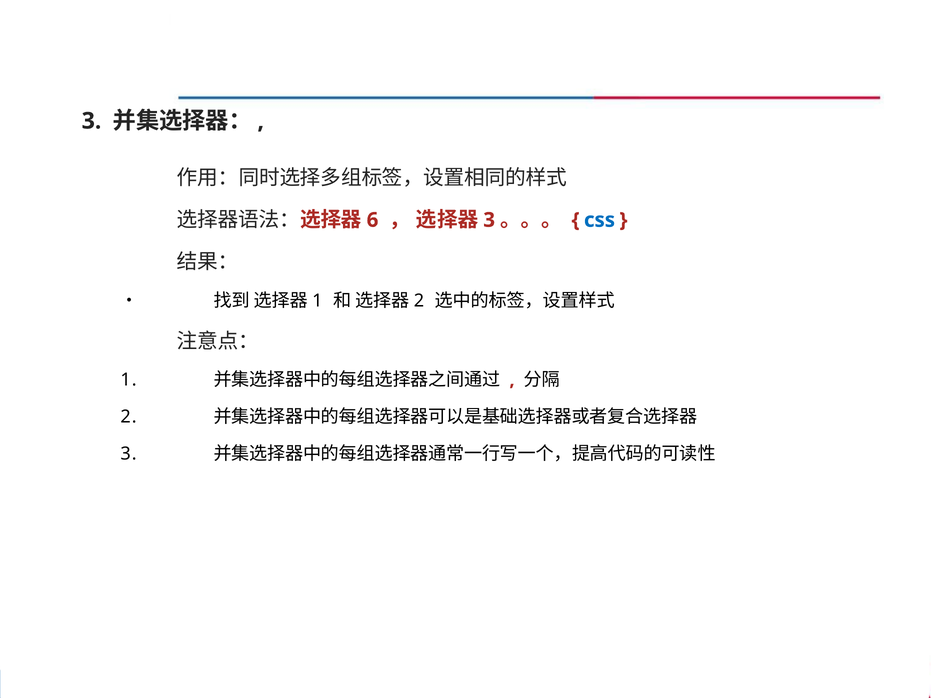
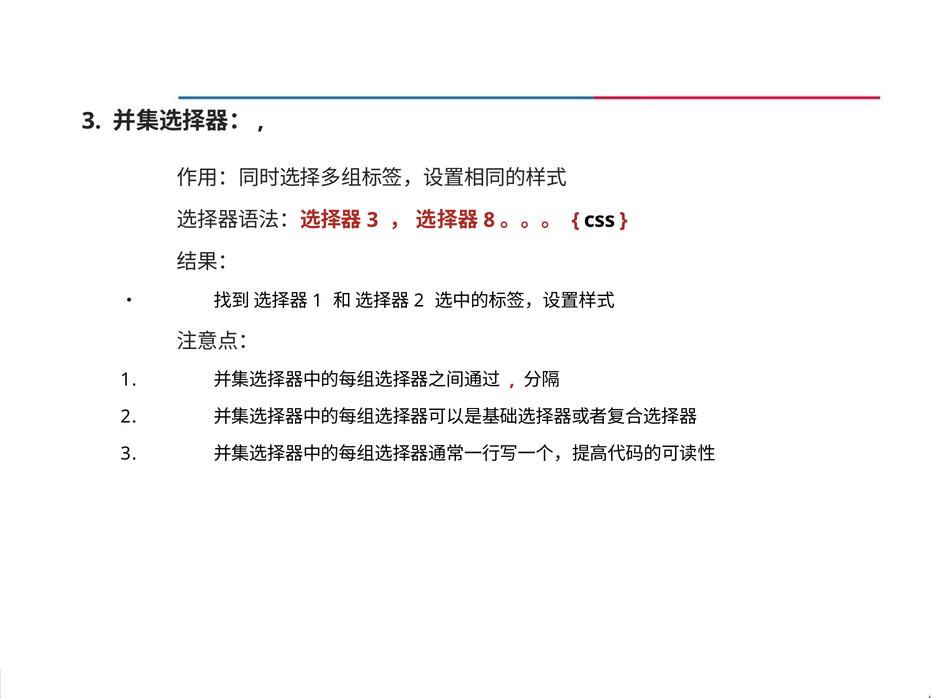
6: 6 -> 3 (373, 220)
3: 3 -> 8 (489, 220)
css colour: blue -> black (600, 220)
